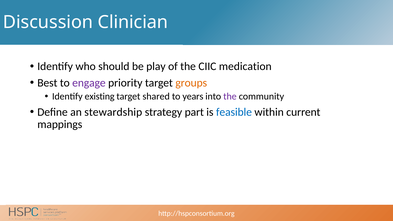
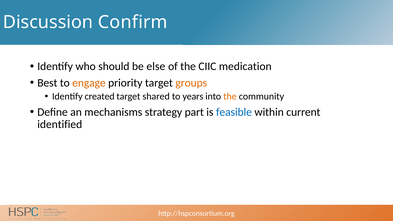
Clinician: Clinician -> Confirm (133, 22)
play: play -> else (156, 66)
engage colour: purple -> orange (89, 83)
existing: existing -> created (100, 96)
the colour: purple -> orange (230, 96)
stewardship: stewardship -> mechanisms (113, 112)
mappings: mappings -> identified (60, 124)
